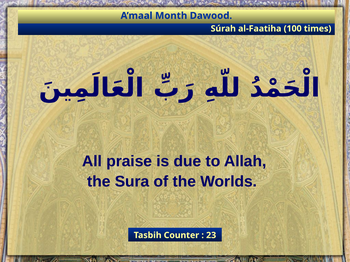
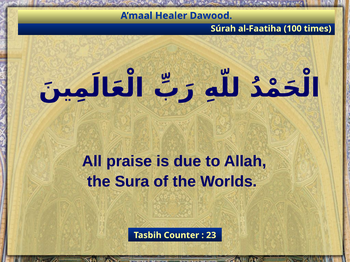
Month: Month -> Healer (171, 16)
